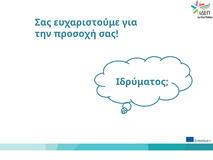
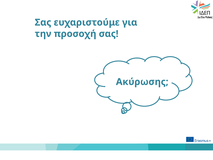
Ιδρύματος: Ιδρύματος -> Ακύρωσης (142, 82)
